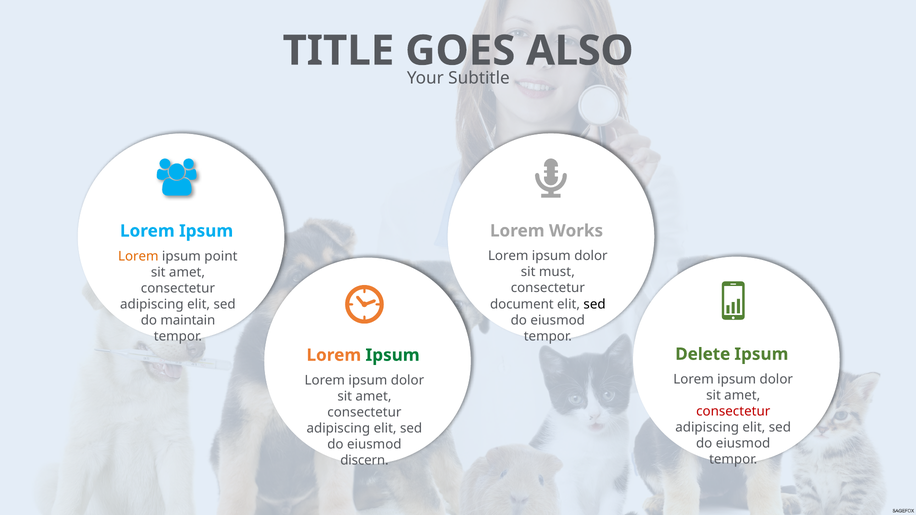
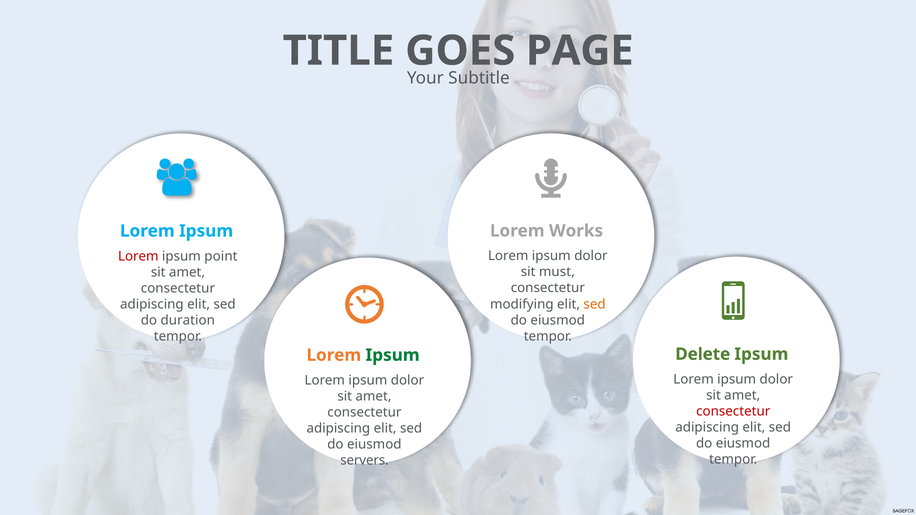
ALSO: ALSO -> PAGE (580, 51)
Lorem colour: orange -> red (138, 256)
document: document -> modifying (522, 304)
sed colour: black -> orange (595, 304)
maintain: maintain -> duration (188, 320)
discern: discern -> servers (364, 461)
